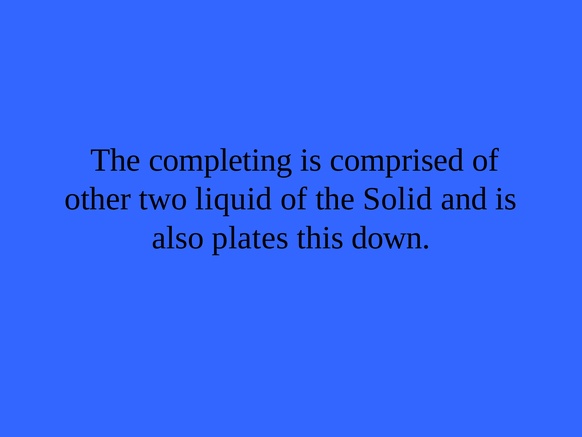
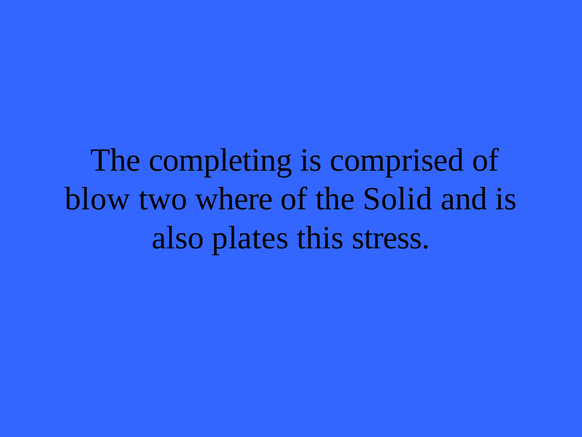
other: other -> blow (98, 199)
liquid: liquid -> where (234, 199)
down: down -> stress (391, 237)
